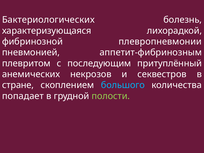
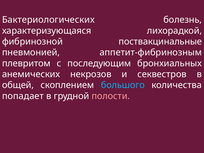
плевропневмонии: плевропневмонии -> поствакцинальные (160, 42)
притуплённый: притуплённый -> бронхиальных (170, 63)
стране: стране -> общей (18, 85)
полости colour: light green -> pink (111, 96)
